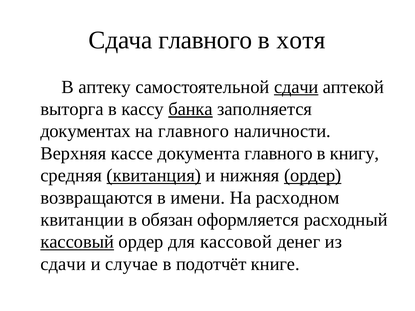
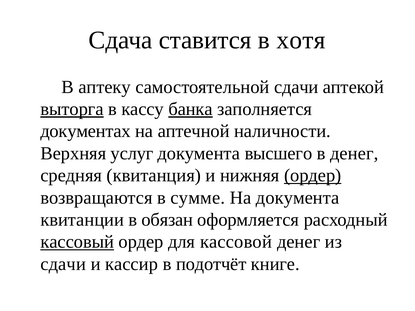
Сдача главного: главного -> ставится (205, 40)
сдачи underline: present -> none (296, 87)
выторга underline: none -> present (72, 109)
на главного: главного -> аптечной (194, 131)
кассе: кассе -> услуг (132, 153)
документа главного: главного -> высшего (278, 153)
в книгу: книгу -> денег (354, 153)
квитанция underline: present -> none (154, 176)
имени: имени -> сумме (198, 198)
На расходном: расходном -> документа (298, 198)
случае: случае -> кассир (132, 264)
